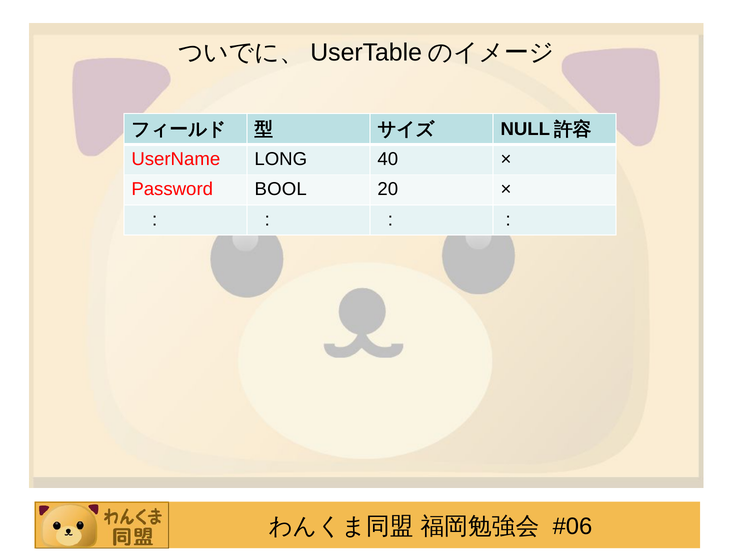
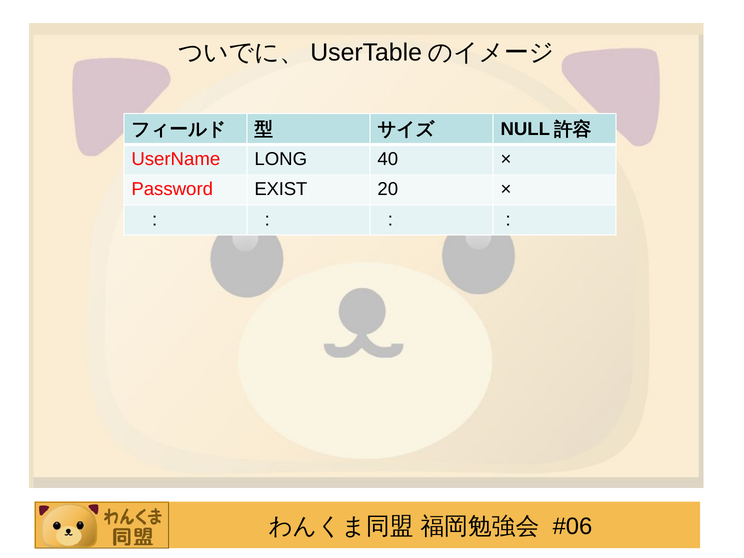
BOOL: BOOL -> EXIST (281, 189)
